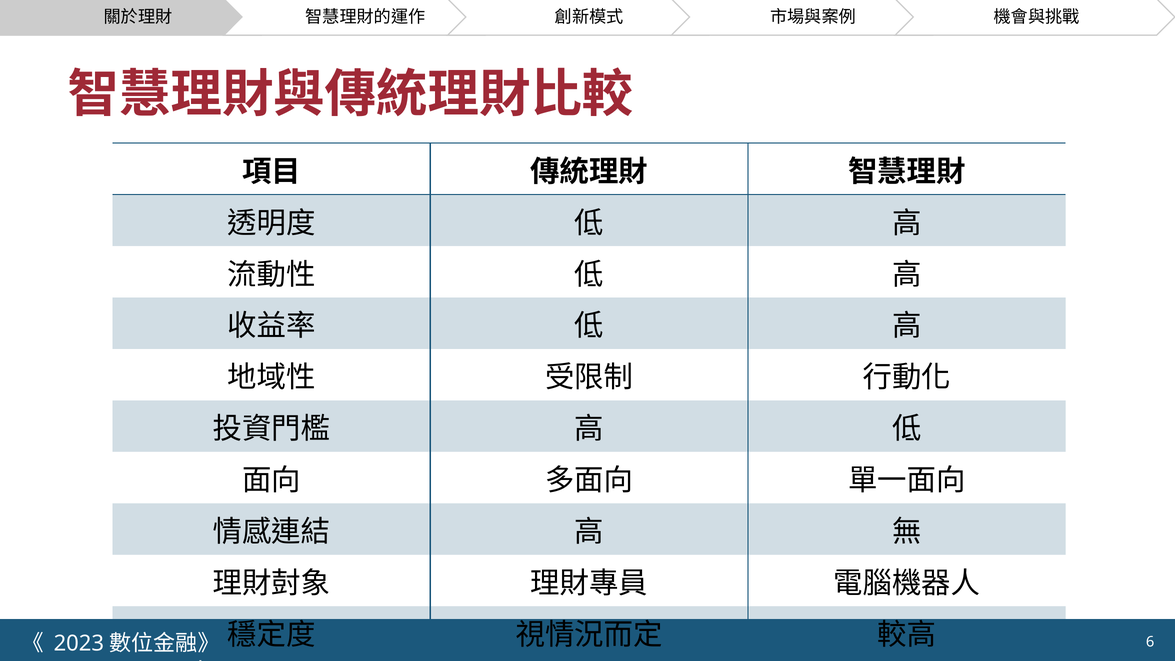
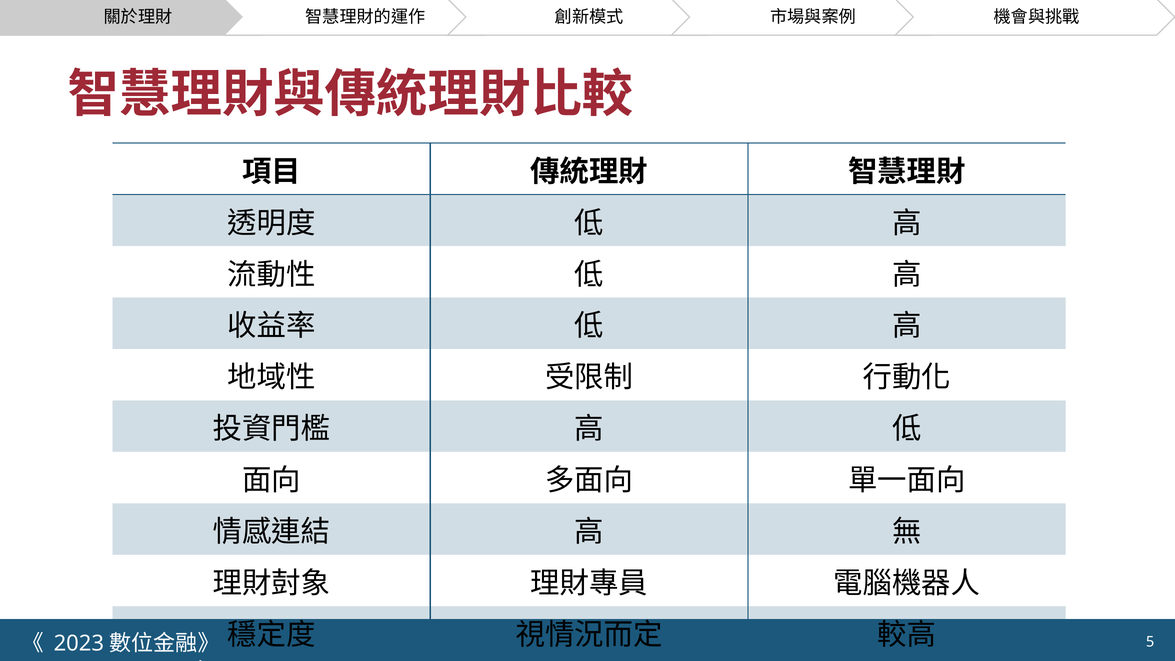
6: 6 -> 5 (1150, 642)
